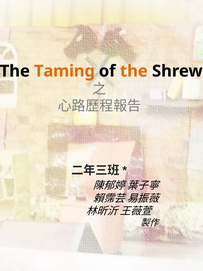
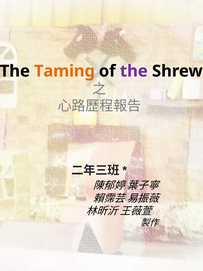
the colour: orange -> purple (134, 71)
